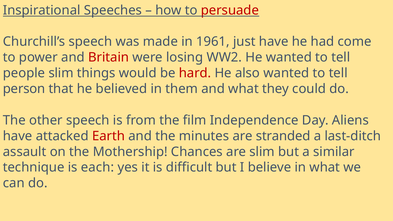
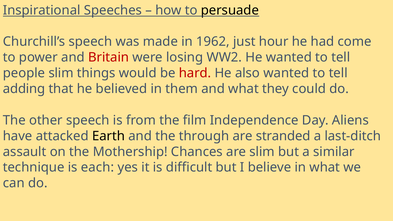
persuade colour: red -> black (230, 10)
1961: 1961 -> 1962 (213, 42)
just have: have -> hour (274, 42)
person: person -> adding (24, 89)
Earth colour: red -> black (109, 136)
minutes: minutes -> through (204, 136)
